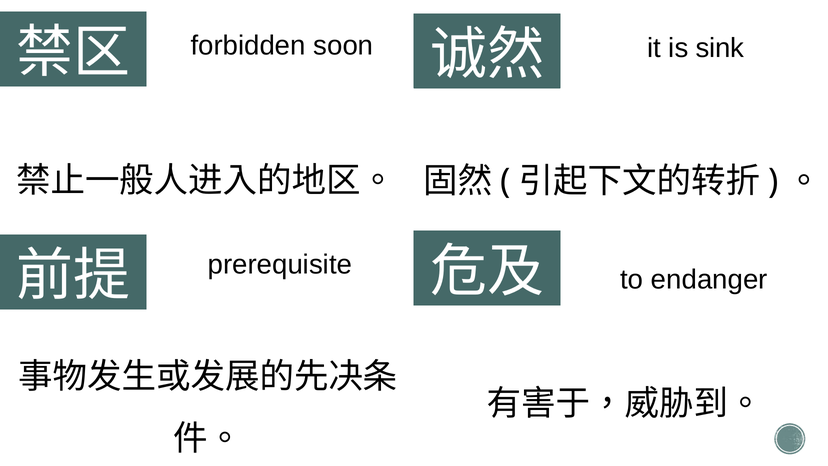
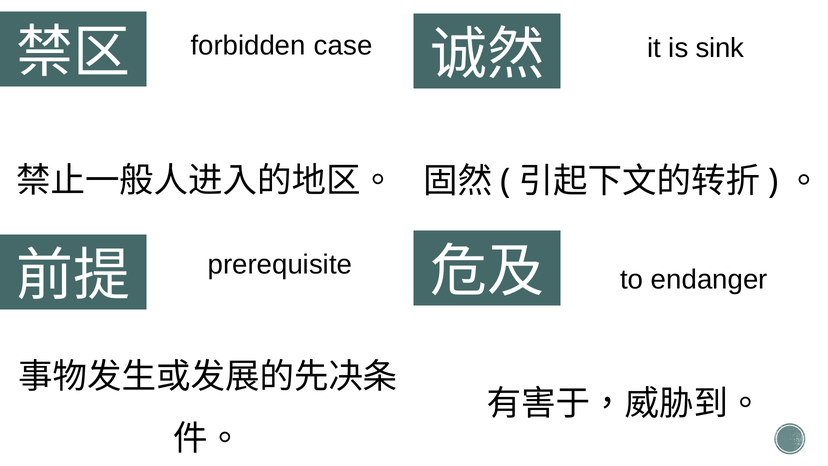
soon: soon -> case (343, 46)
